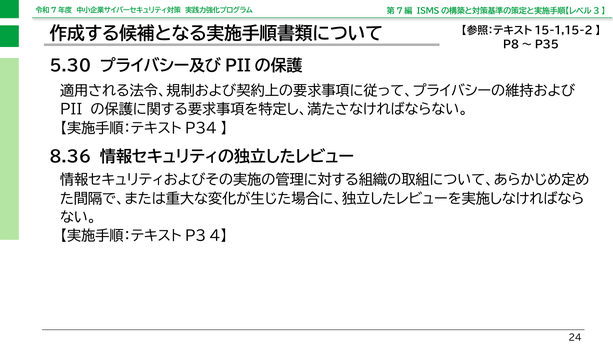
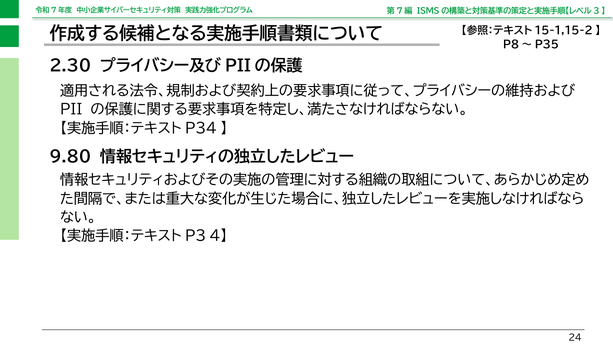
5.30: 5.30 -> 2.30 (70, 66)
8.36: 8.36 -> 9.80 (70, 157)
